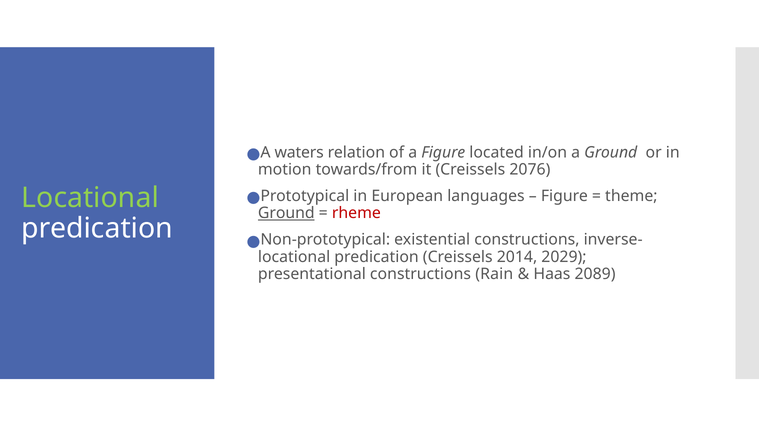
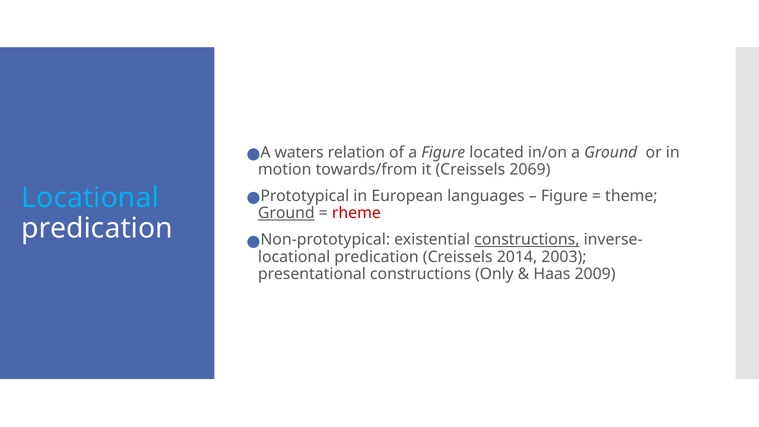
2076: 2076 -> 2069 (530, 169)
Locational colour: light green -> light blue (90, 198)
constructions underline: none -> present (527, 240)
2029: 2029 -> 2003 (564, 257)
Rain: Rain -> Only (494, 274)
2089: 2089 -> 2009 (595, 274)
